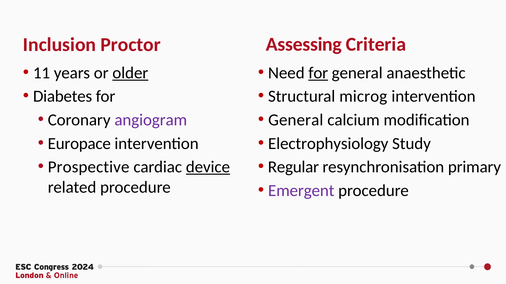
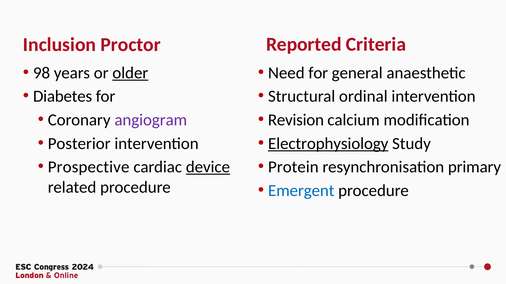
Assessing: Assessing -> Reported (304, 44)
11: 11 -> 98 (42, 73)
for underline: present -> none (318, 73)
microg: microg -> ordinal (363, 97)
General: General -> Revision (296, 120)
Europace: Europace -> Posterior (79, 144)
Electrophysiology underline: none -> present (328, 144)
Regular: Regular -> Protein (293, 167)
Emergent colour: purple -> blue (301, 191)
